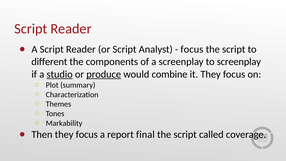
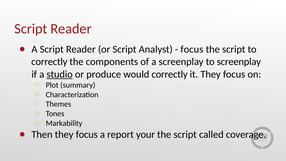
different: different -> correctly (49, 62)
produce underline: present -> none (104, 74)
would combine: combine -> correctly (170, 74)
final: final -> your (146, 134)
